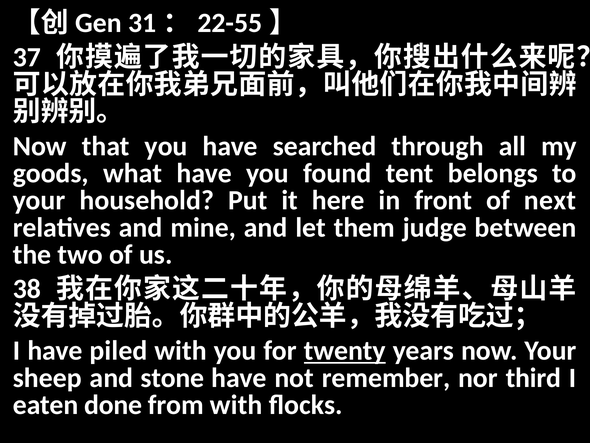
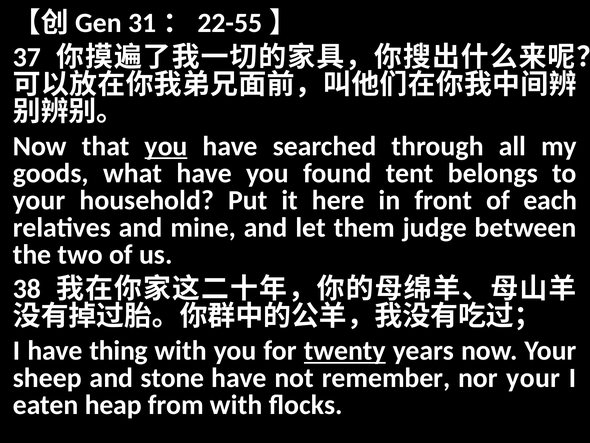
you underline: none -> present (166, 146)
next: next -> each (550, 200)
piled: piled -> thing (119, 350)
nor third: third -> your (533, 377)
done: done -> heap (113, 404)
